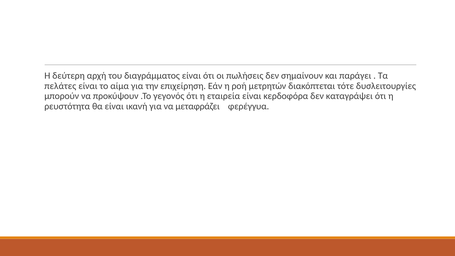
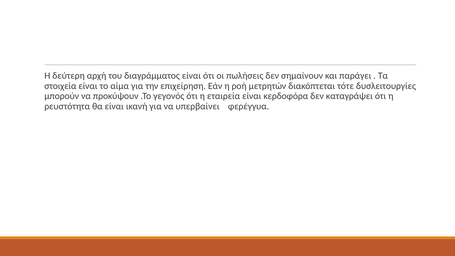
πελάτες: πελάτες -> στοιχεία (60, 86)
μεταφράζει: μεταφράζει -> υπερβαίνει (198, 106)
